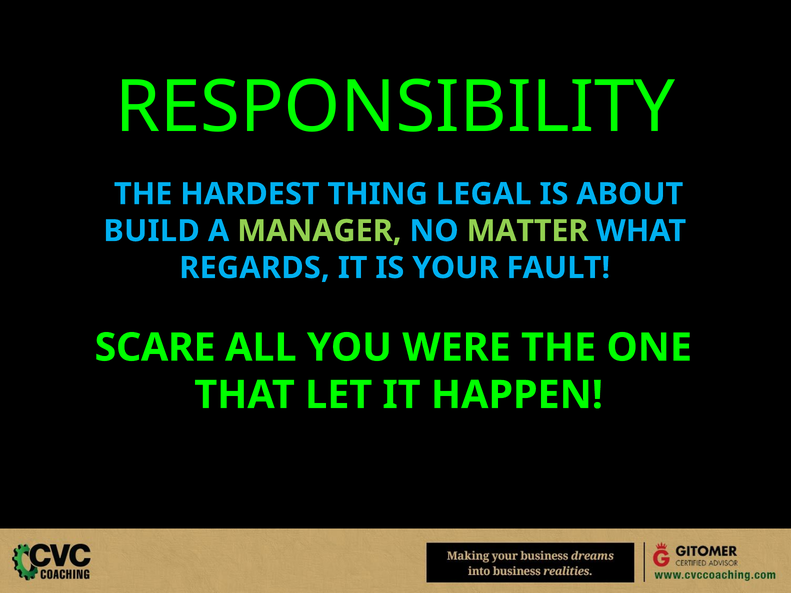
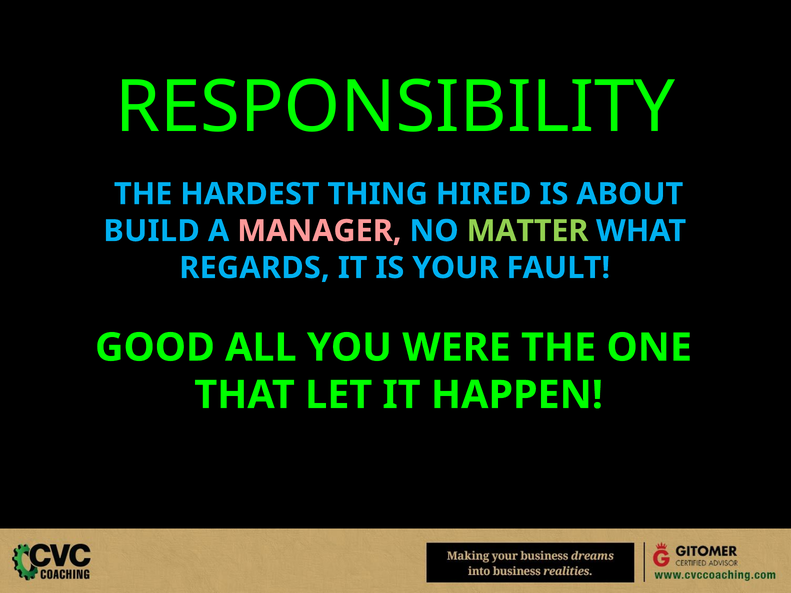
LEGAL: LEGAL -> HIRED (484, 194)
MANAGER colour: light green -> pink (319, 231)
SCARE: SCARE -> GOOD (155, 348)
